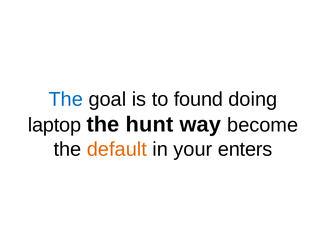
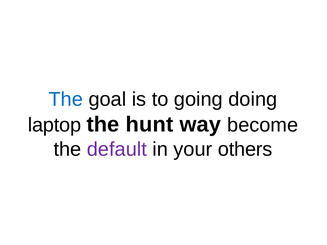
found: found -> going (198, 99)
default colour: orange -> purple (117, 149)
enters: enters -> others (245, 149)
